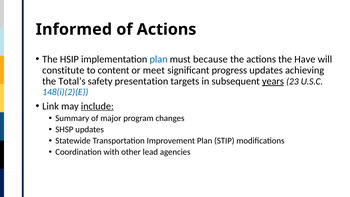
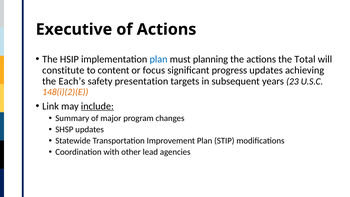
Informed: Informed -> Executive (74, 29)
because: because -> planning (210, 59)
Have: Have -> Total (305, 59)
meet: meet -> focus (154, 70)
Total’s: Total’s -> Each’s (72, 81)
years underline: present -> none (273, 81)
148(i)(2)(E colour: blue -> orange (65, 92)
